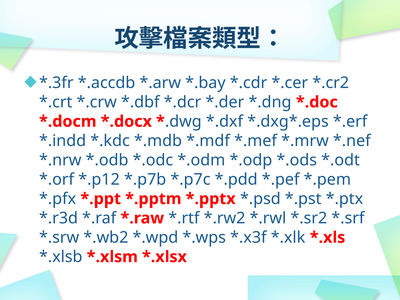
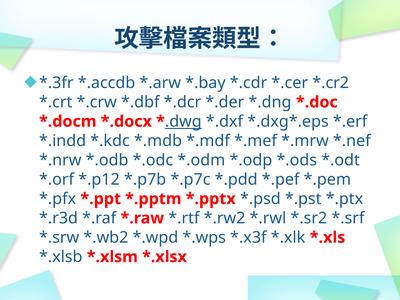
.dwg underline: none -> present (183, 121)
